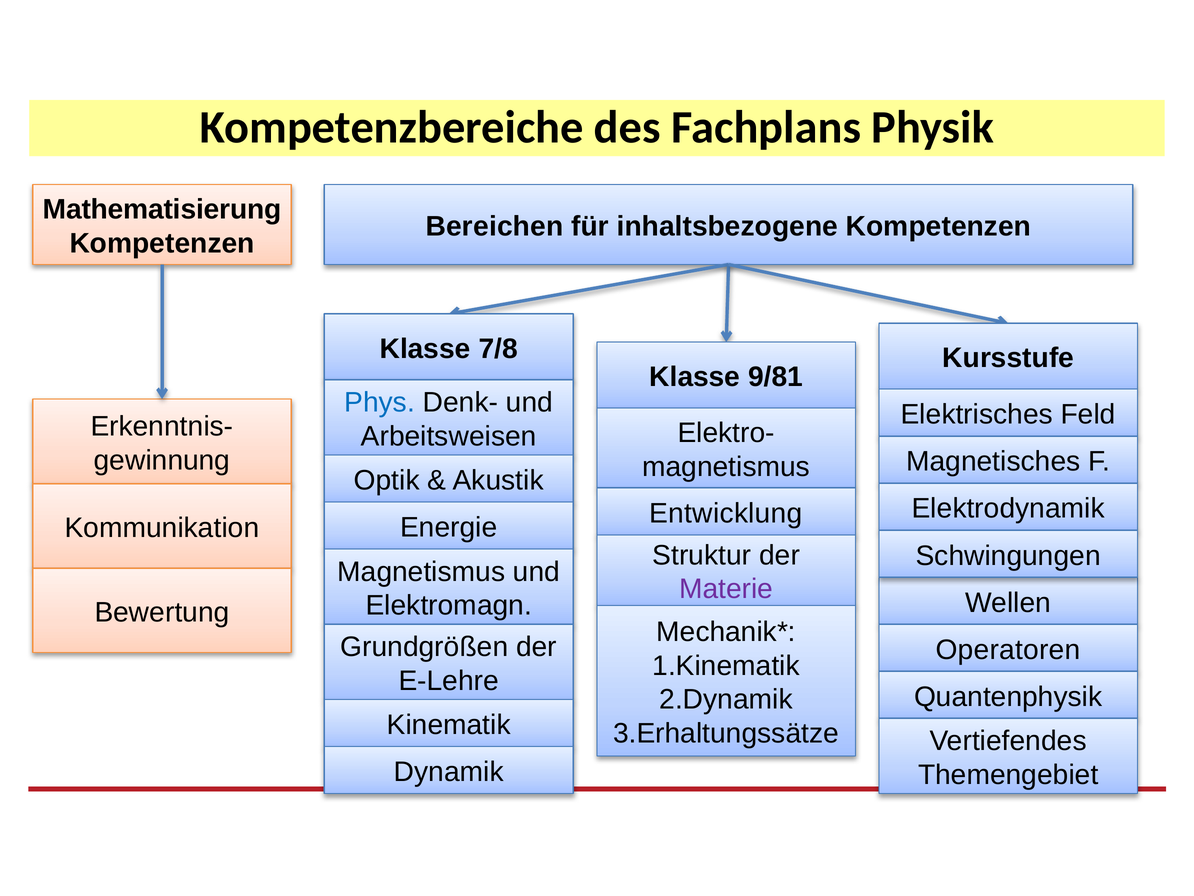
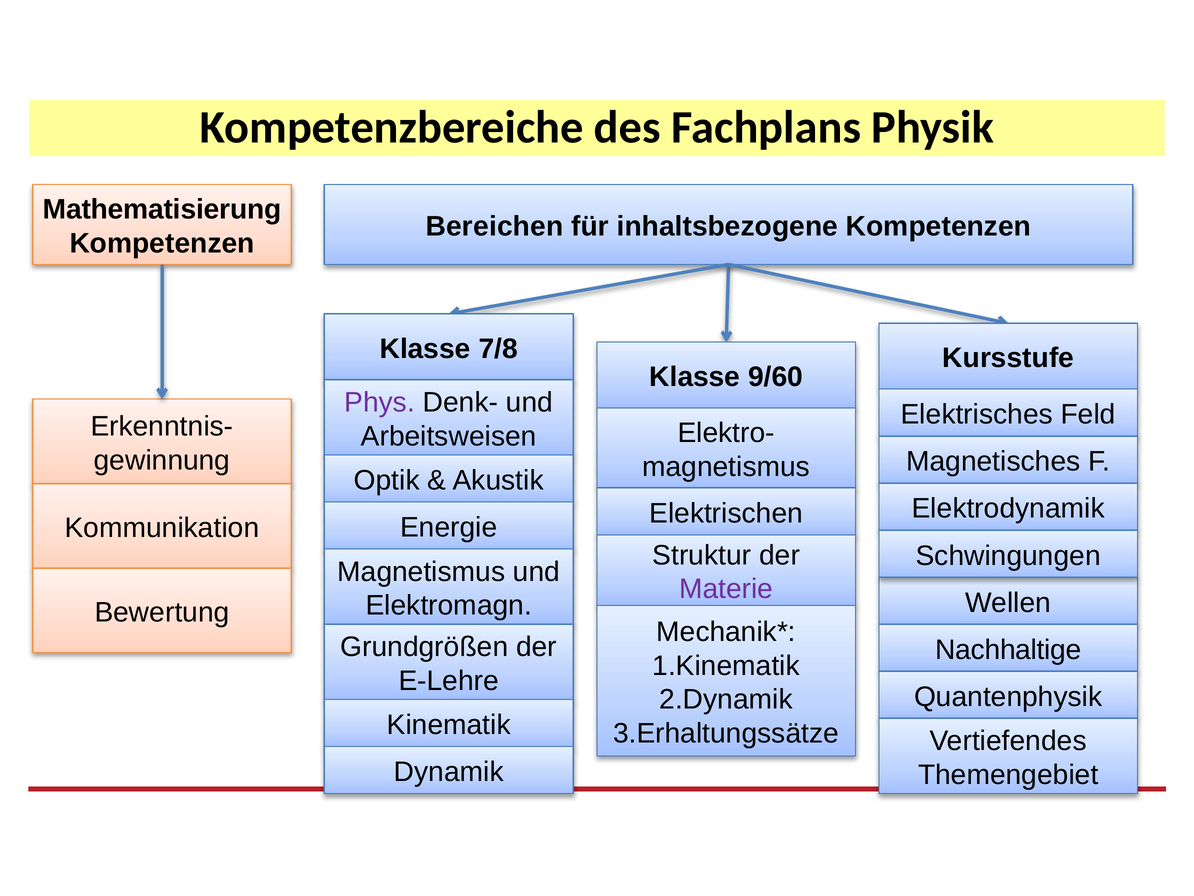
9/81: 9/81 -> 9/60 (776, 377)
Phys colour: blue -> purple (380, 402)
Entwicklung: Entwicklung -> Elektrischen (726, 513)
Operatoren: Operatoren -> Nachhaltige (1008, 649)
